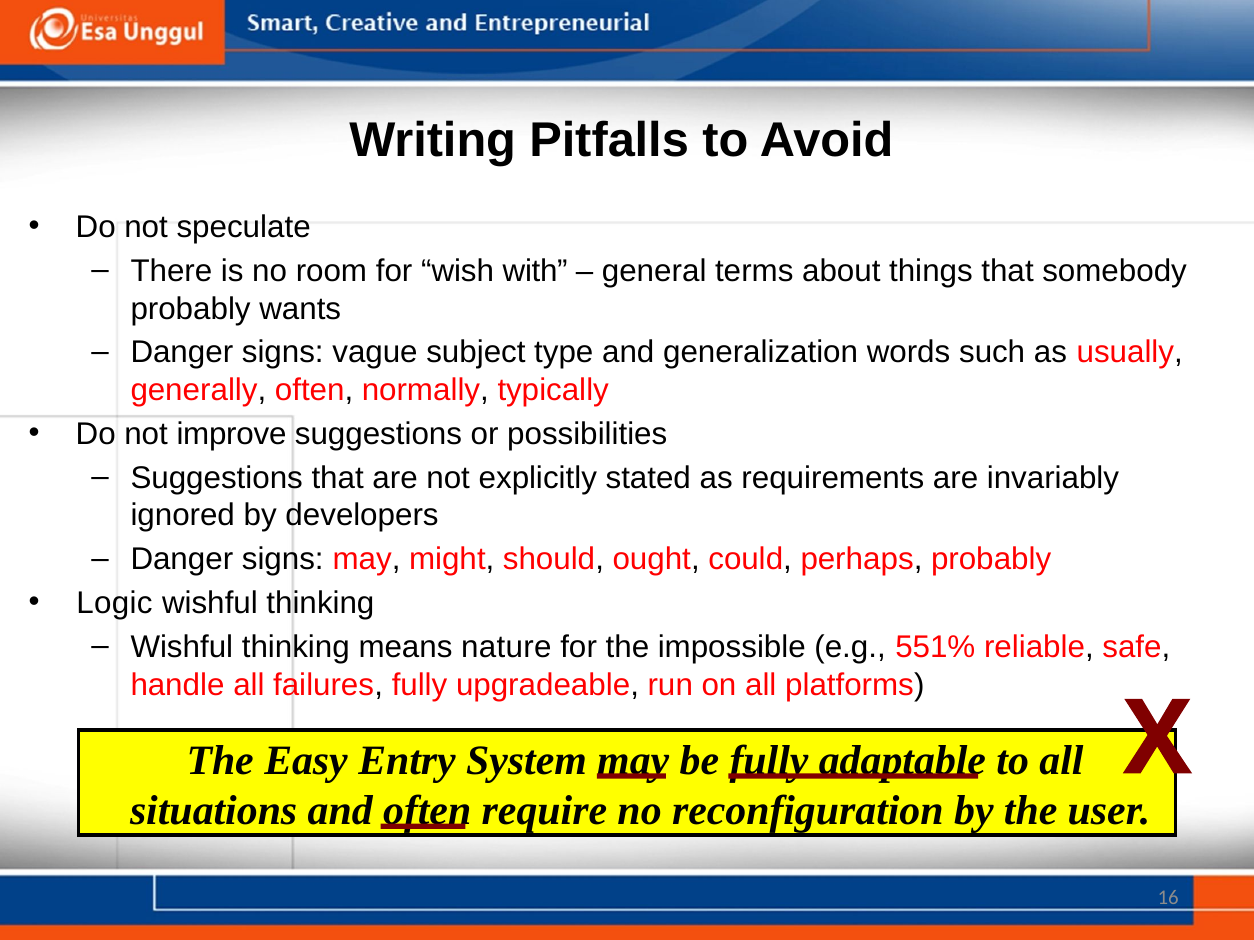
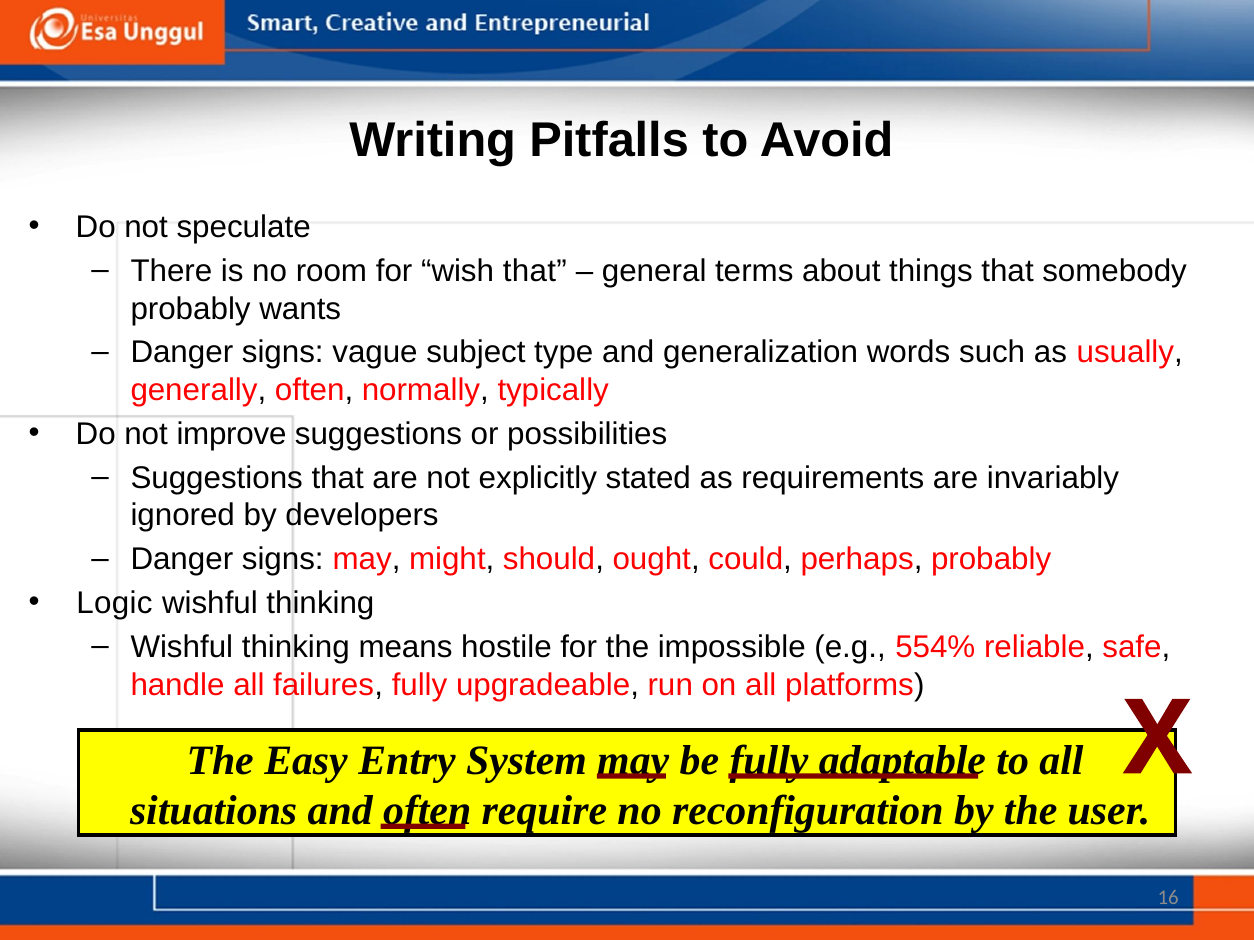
wish with: with -> that (535, 271)
nature: nature -> hostile (506, 648)
551%: 551% -> 554% (935, 648)
